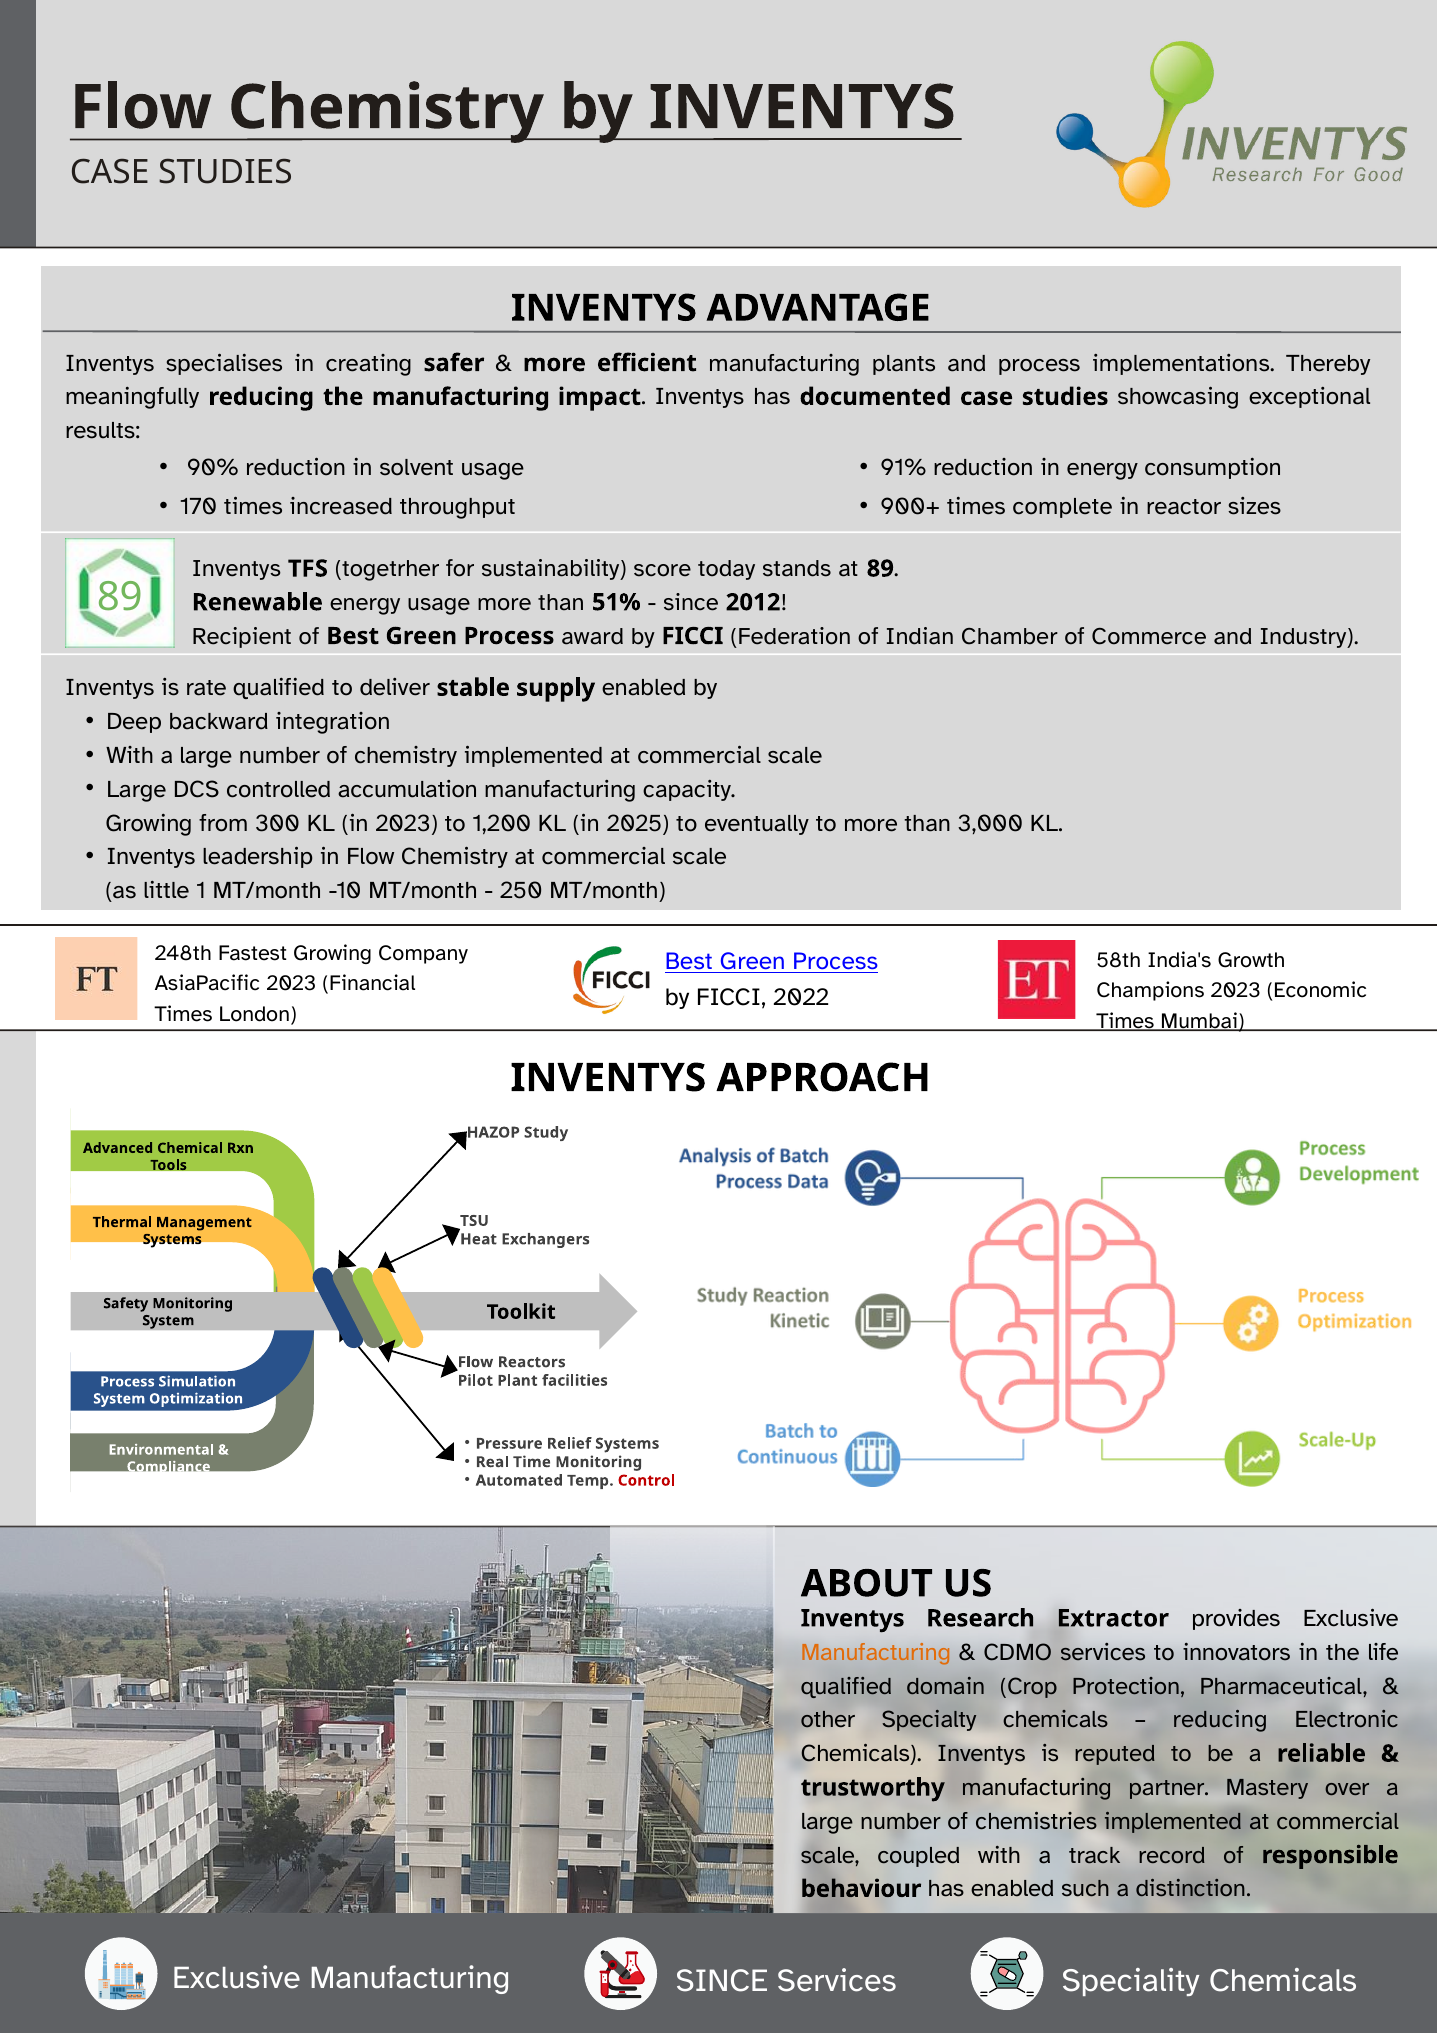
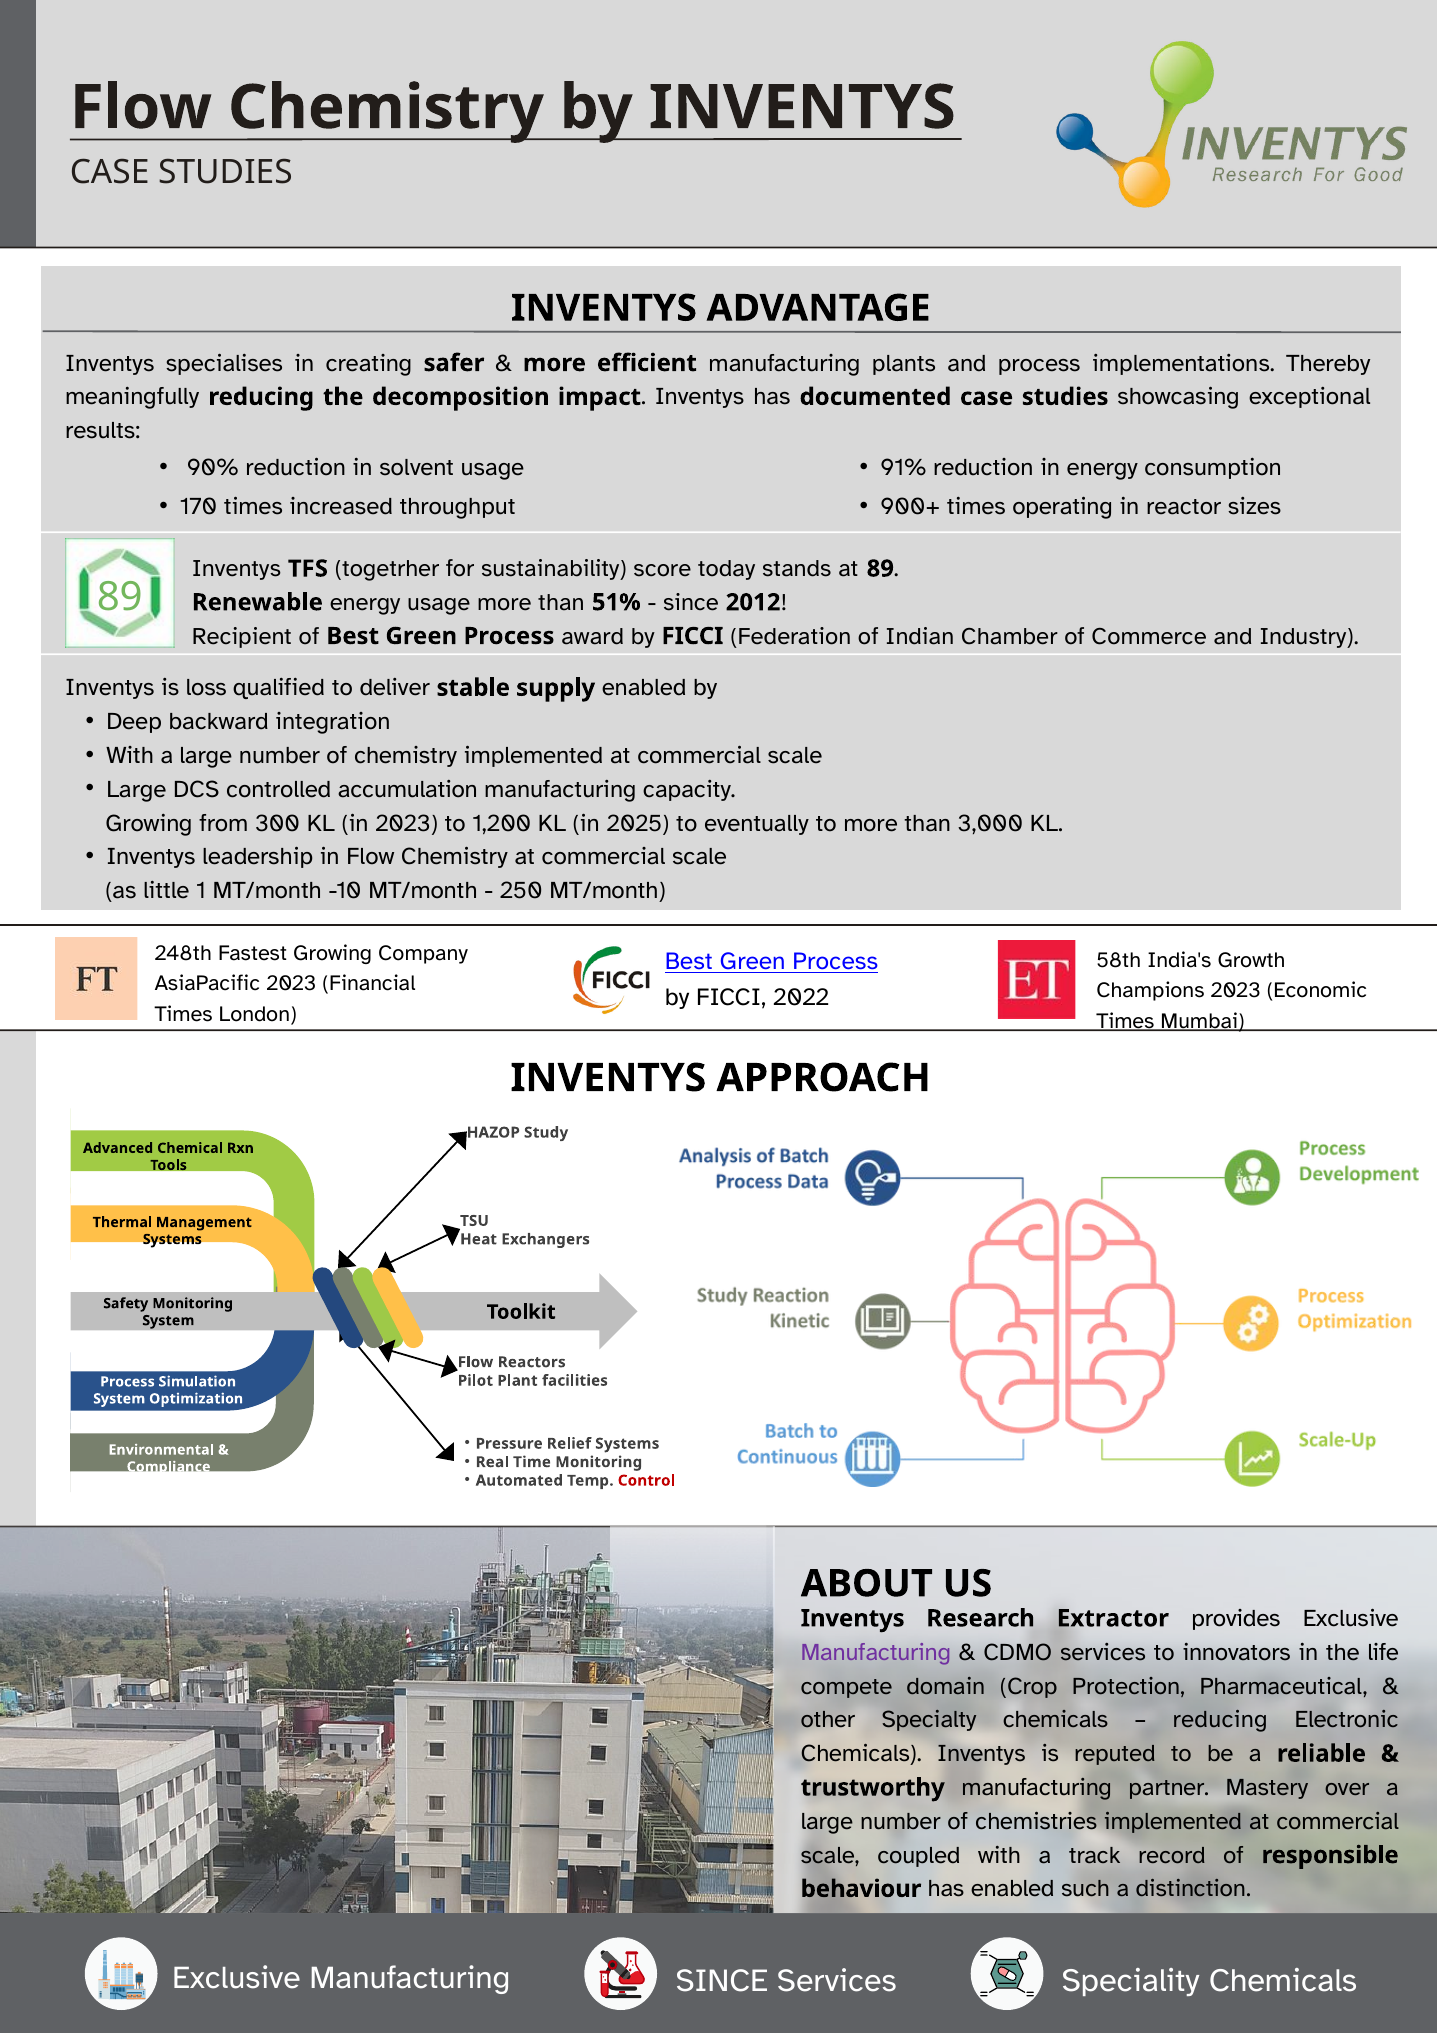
the manufacturing: manufacturing -> decomposition (461, 397)
complete: complete -> operating (1063, 507)
rate: rate -> loss (206, 688)
Manufacturing colour: orange -> purple (876, 1653)
qualified: qualified -> compete (847, 1687)
